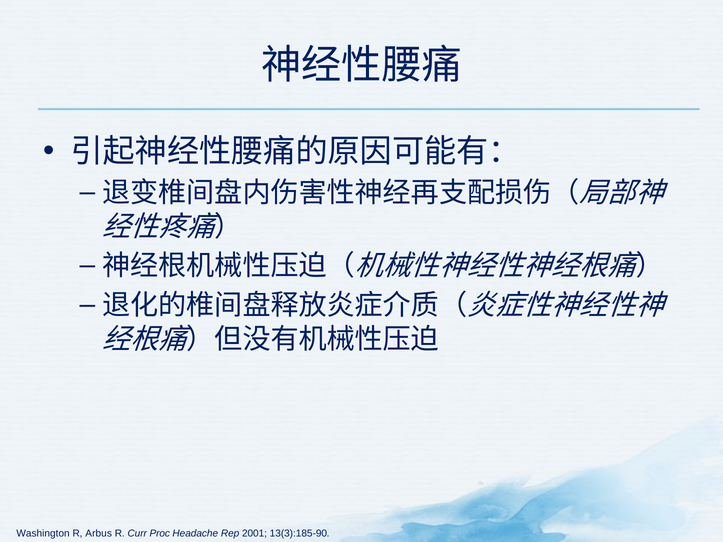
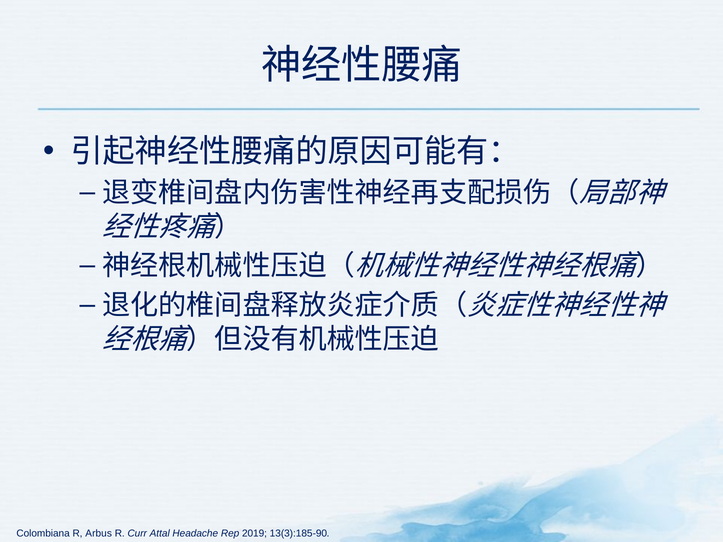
Washington: Washington -> Colombiana (43, 533)
Proc: Proc -> Attal (160, 533)
2001: 2001 -> 2019 (255, 533)
